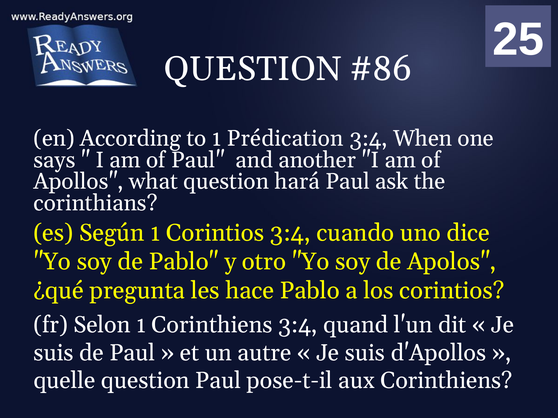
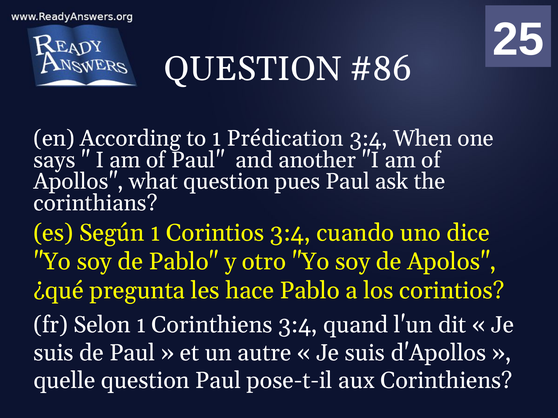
hará: hará -> pues (297, 182)
